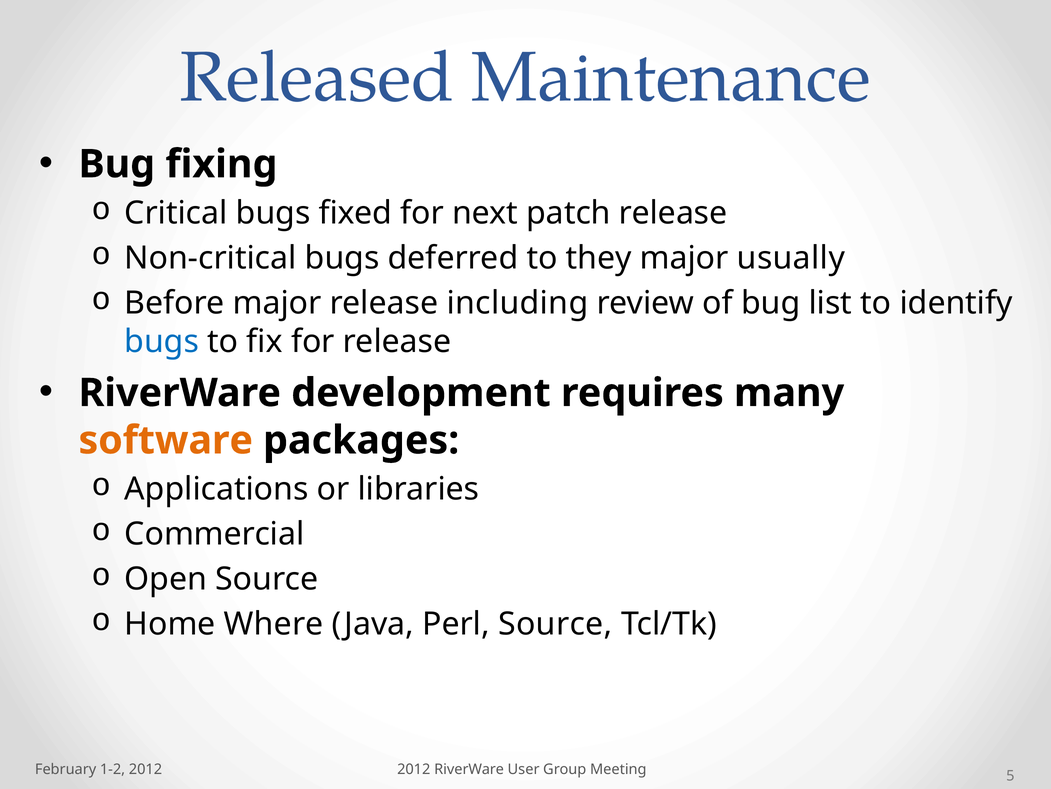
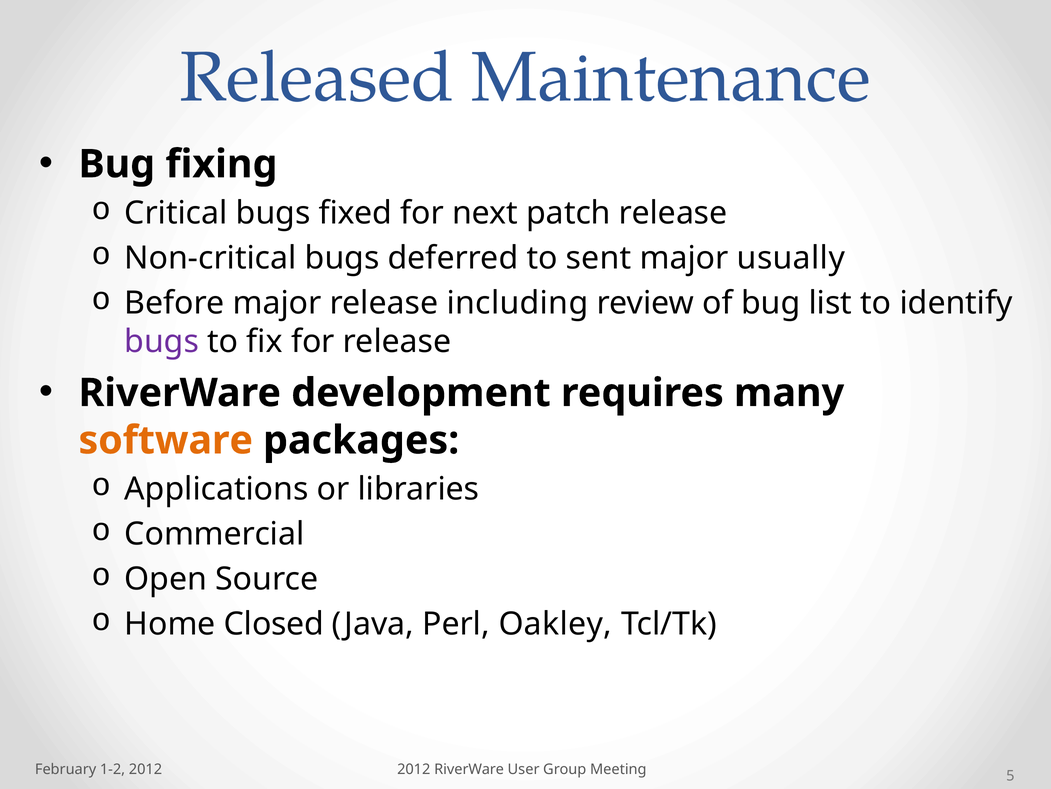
they: they -> sent (599, 258)
bugs colour: blue -> purple (162, 341)
Where: Where -> Closed (274, 624)
Perl Source: Source -> Oakley (555, 624)
